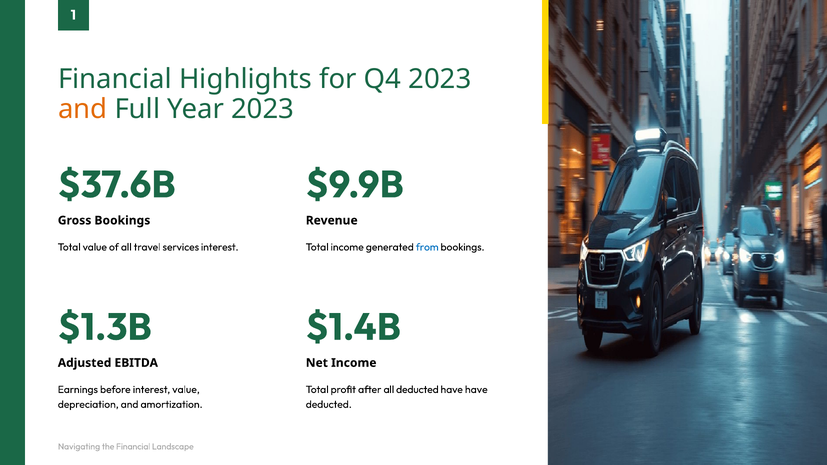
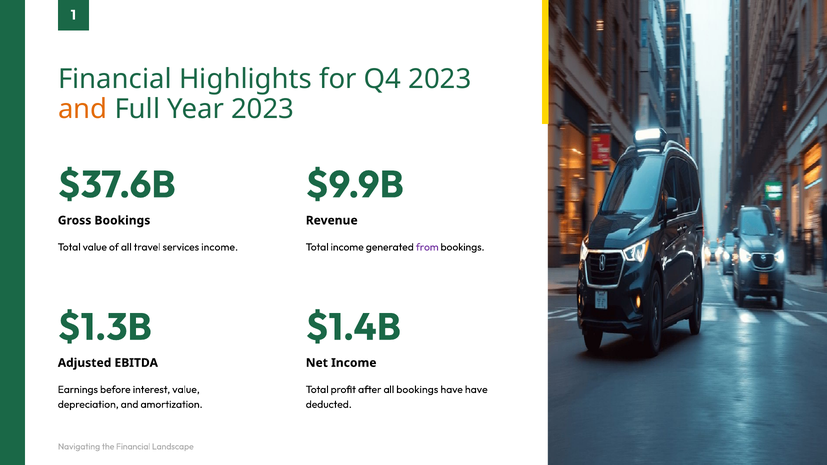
services interest: interest -> income (220, 247)
from colour: blue -> purple (427, 247)
all deducted: deducted -> bookings (417, 390)
